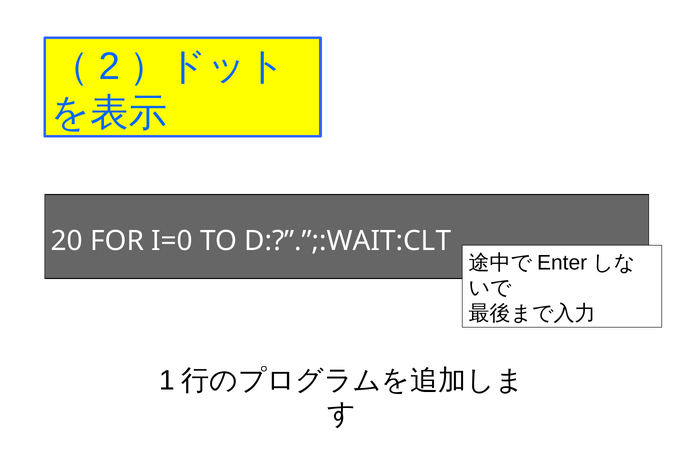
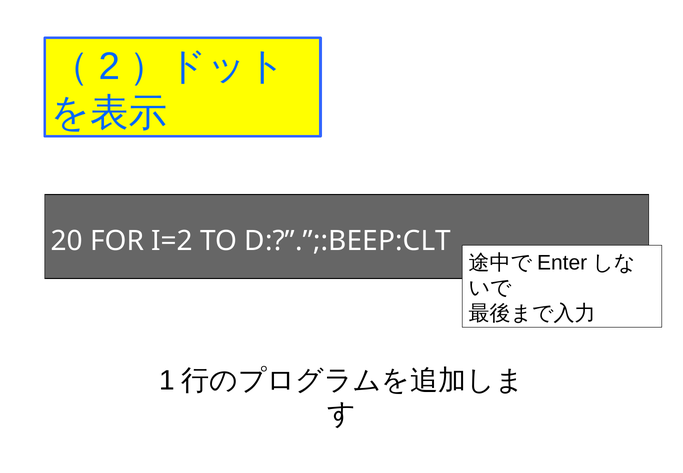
I=0: I=0 -> I=2 (172, 241)
D:?”.”;:WAIT:CLT: D:?”.”;:WAIT:CLT -> D:?”.”;:BEEP:CLT (348, 241)
